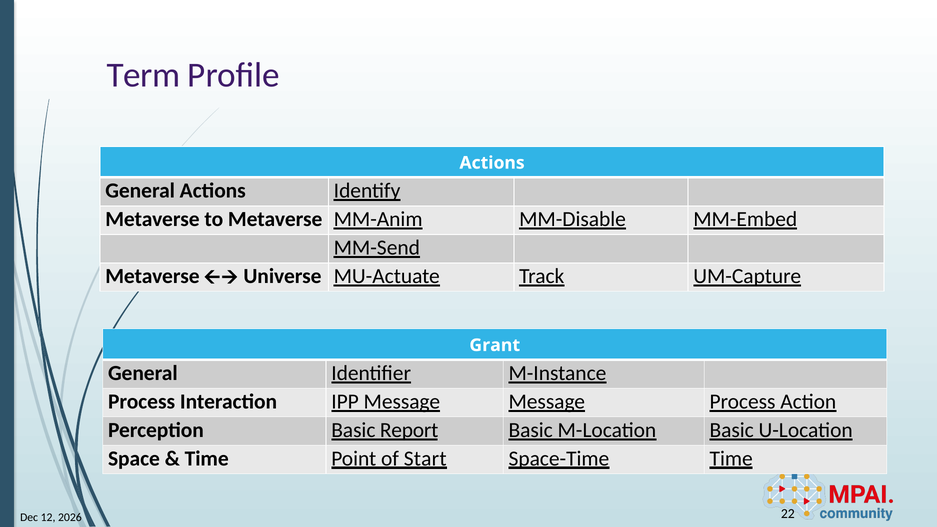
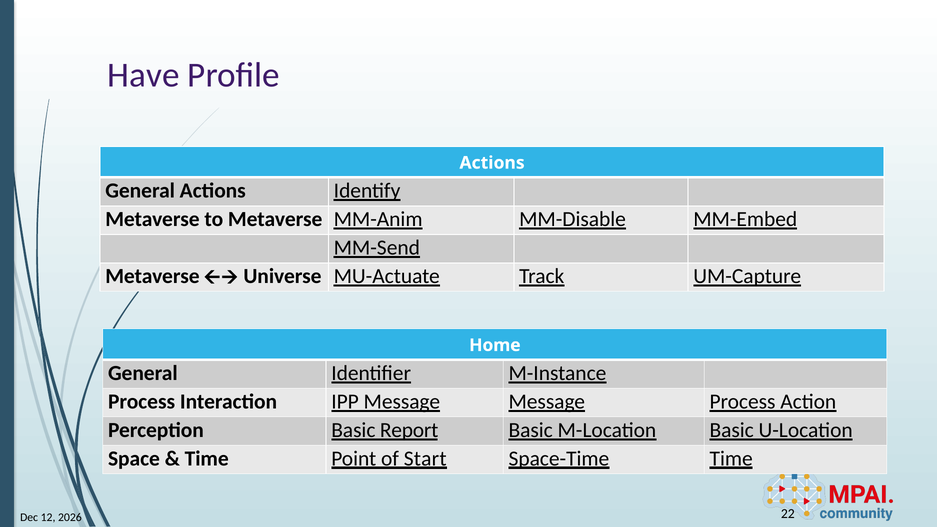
Term: Term -> Have (143, 75)
Grant: Grant -> Home (495, 345)
